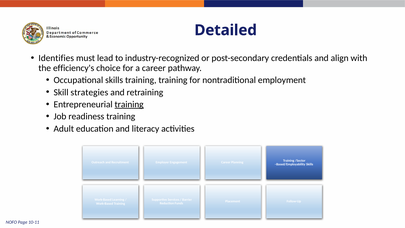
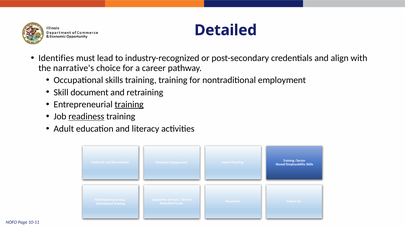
efficiency's: efficiency's -> narrative's (74, 68)
strategies: strategies -> document (89, 92)
readiness underline: none -> present (86, 116)
